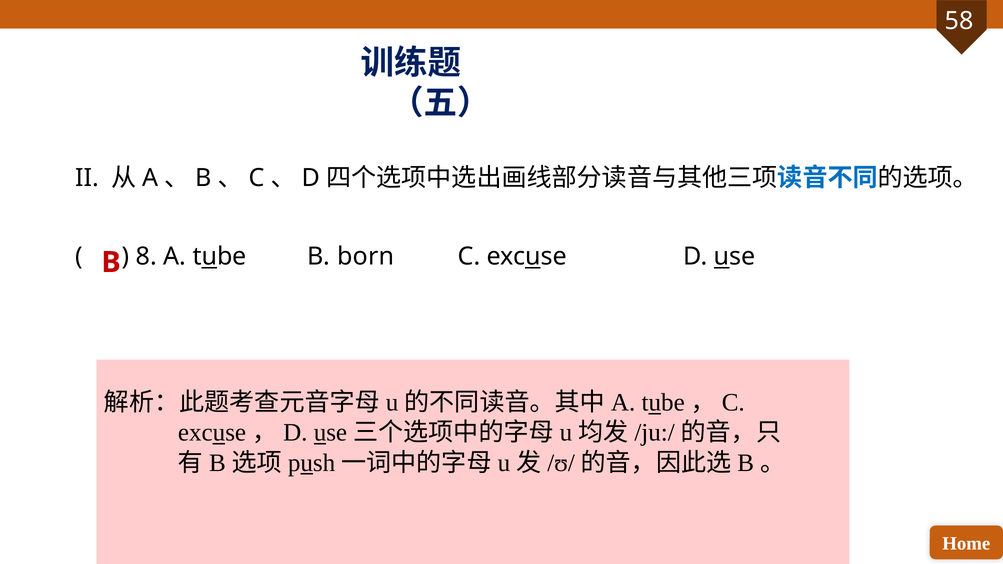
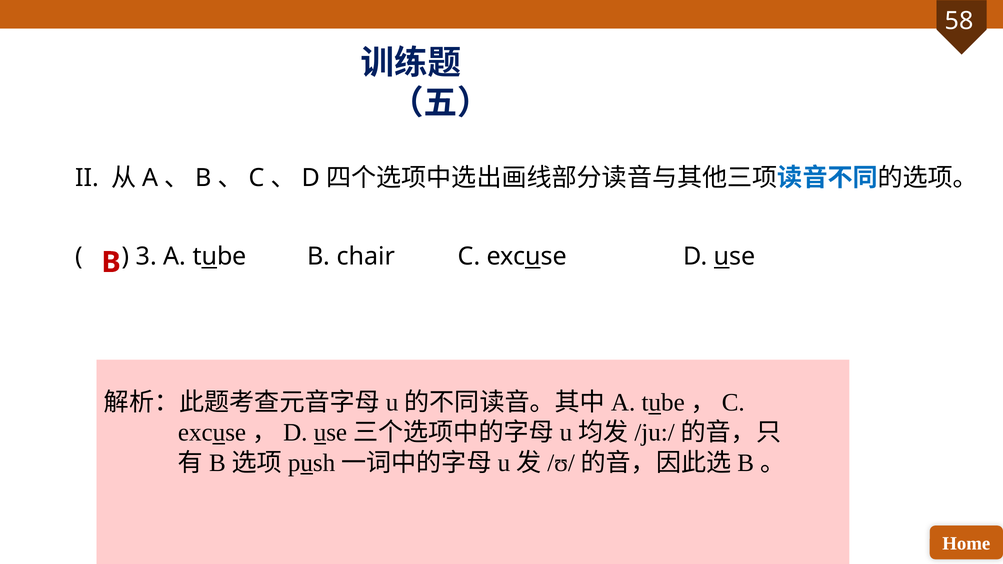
8: 8 -> 3 (146, 256)
born: born -> chair (366, 256)
